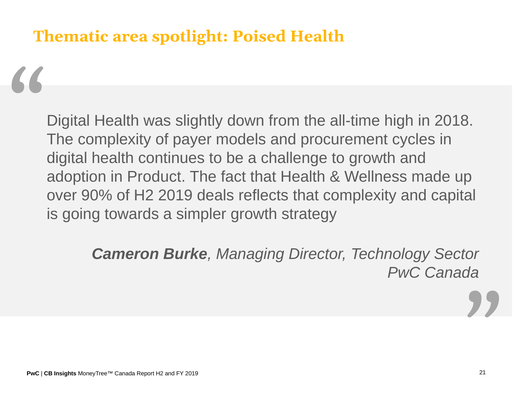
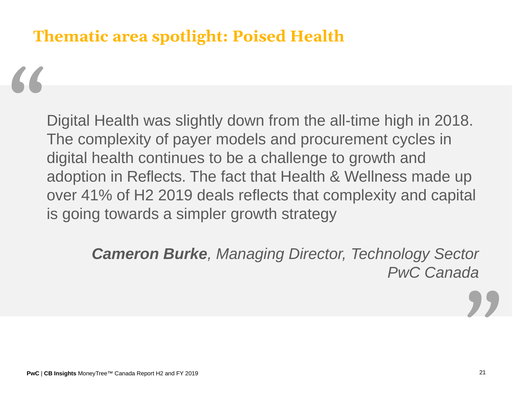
in Product: Product -> Reflects (156, 177)
90%: 90% -> 41% (97, 195)
